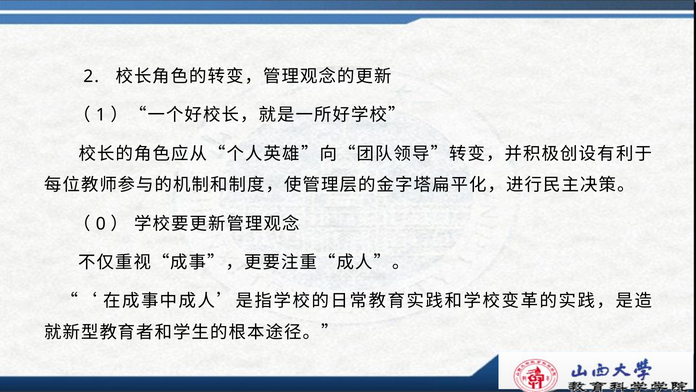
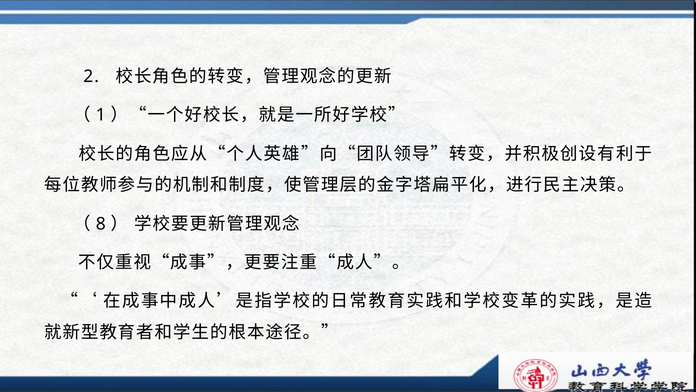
0: 0 -> 8 (101, 224)
